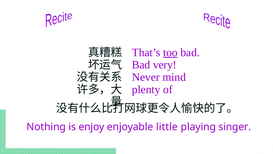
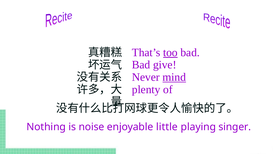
very: very -> give (165, 65)
mind underline: none -> present (174, 77)
enjoy: enjoy -> noise (91, 127)
